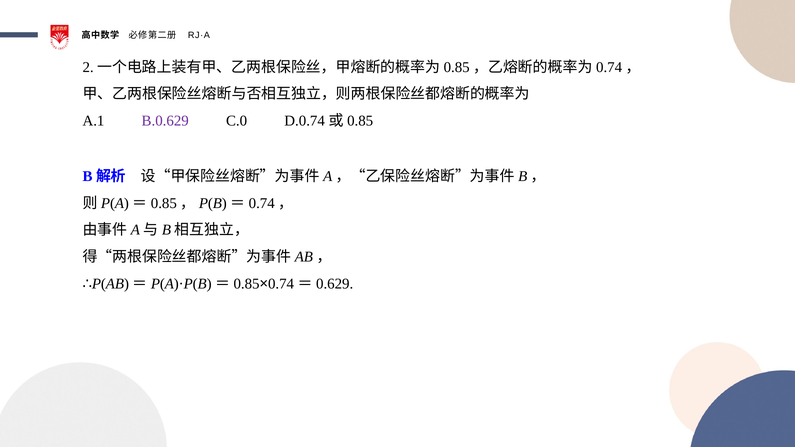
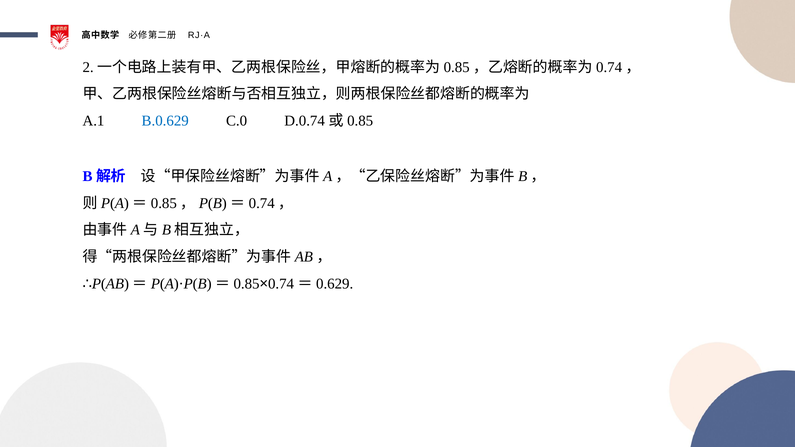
B.0.629 colour: purple -> blue (165, 121)
